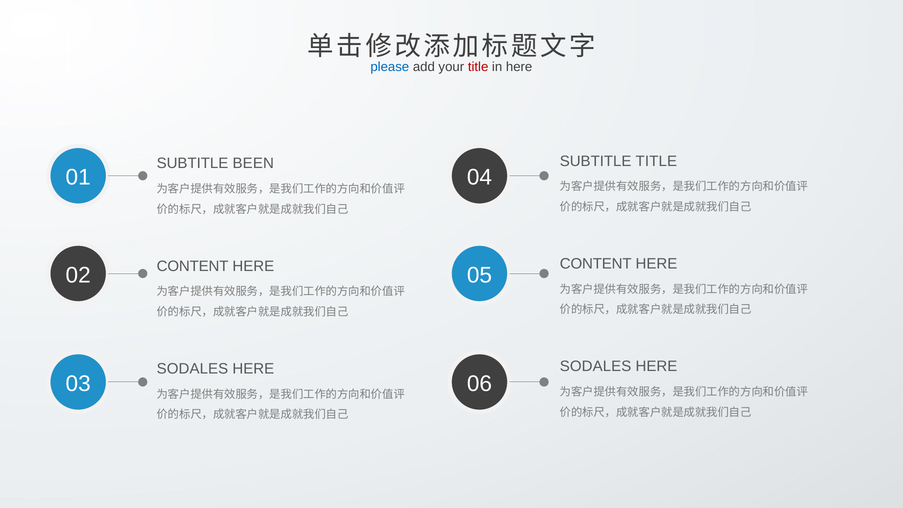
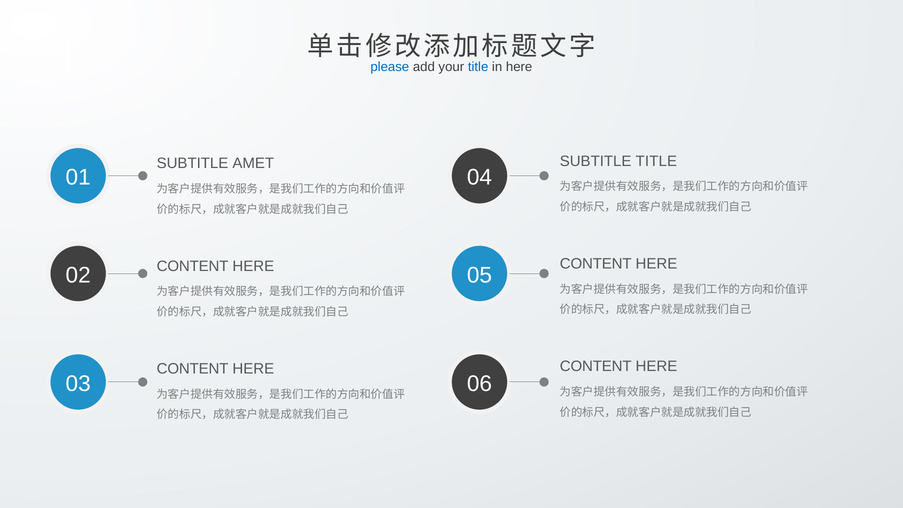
title colour: red -> blue (478, 67)
BEEN: BEEN -> AMET (253, 163)
SODALES: SODALES -> CONTENT (596, 366)
SODALES: SODALES -> CONTENT (193, 369)
